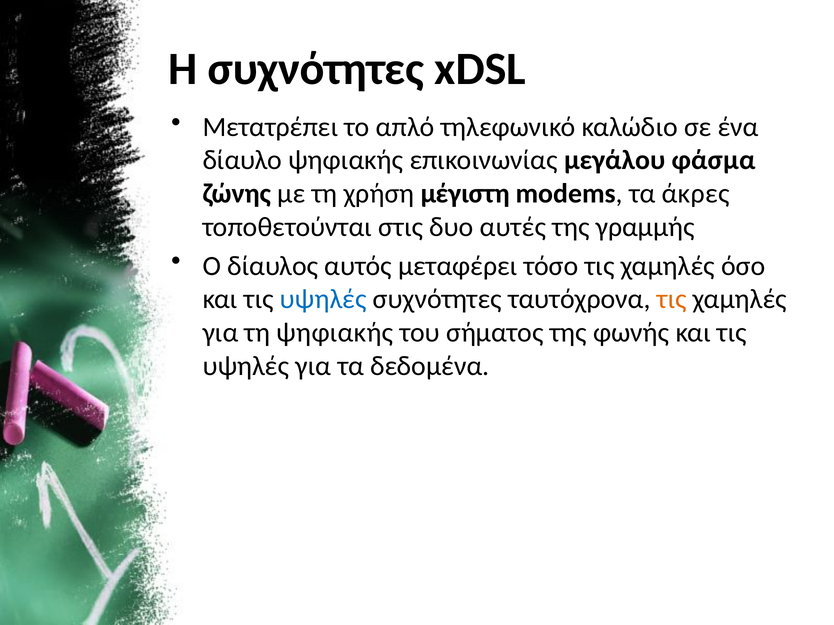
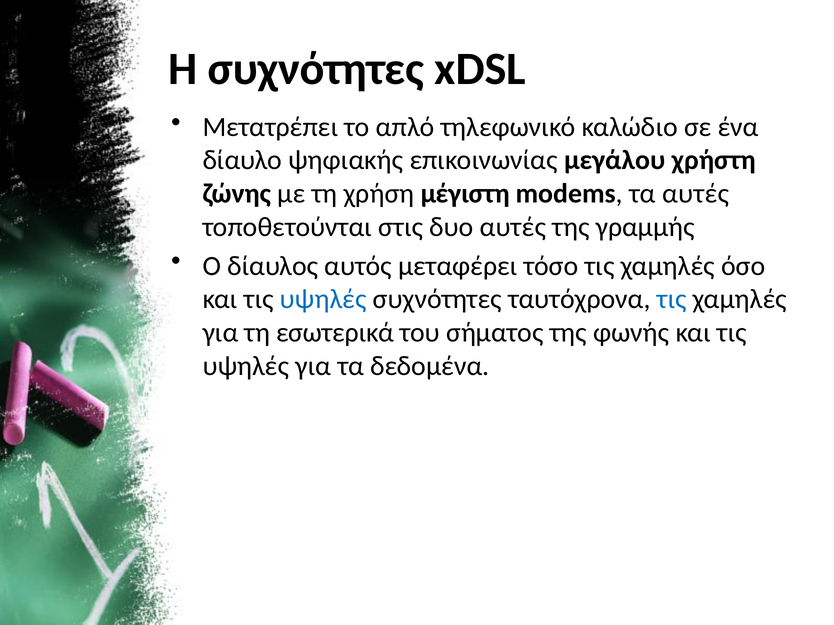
φάσμα: φάσμα -> χρήστη (714, 160)
τα άκρες: άκρες -> αυτές (696, 194)
τις colour: orange -> blue (672, 299)
τη ψηφιακής: ψηφιακής -> εσωτερικά (335, 333)
